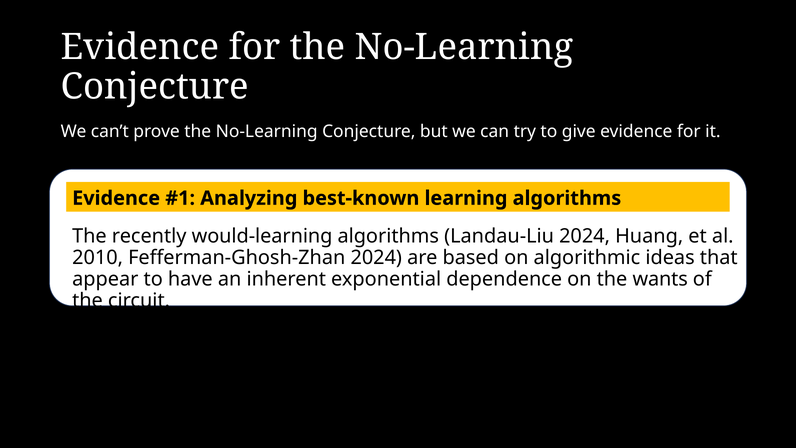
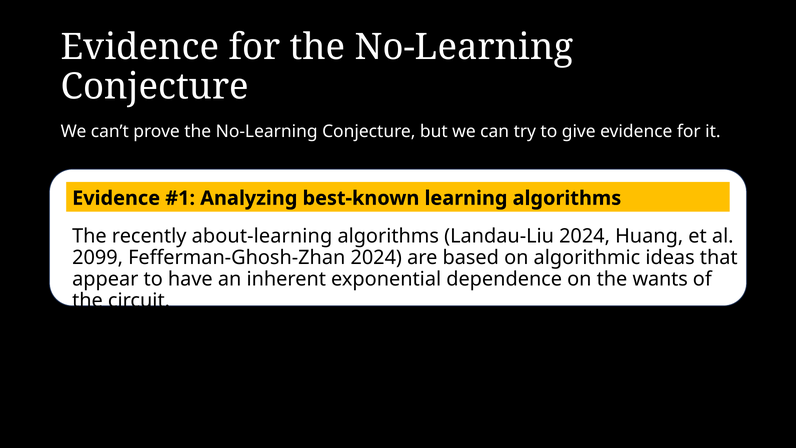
would-learning: would-learning -> about-learning (262, 236)
2010: 2010 -> 2099 (98, 258)
